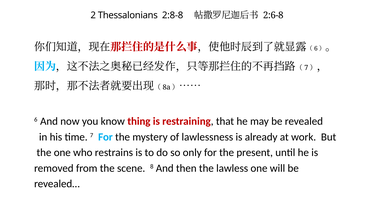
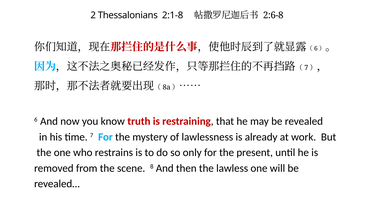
2:8-8: 2:8-8 -> 2:1-8 (173, 15)
thing: thing -> truth (139, 121)
